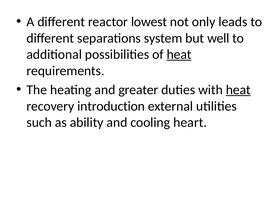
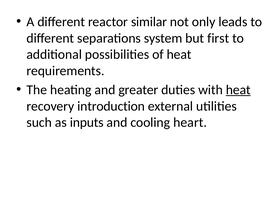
lowest: lowest -> similar (149, 22)
well: well -> first (218, 38)
heat underline: present -> none (179, 54)
ability: ability -> inputs (87, 122)
